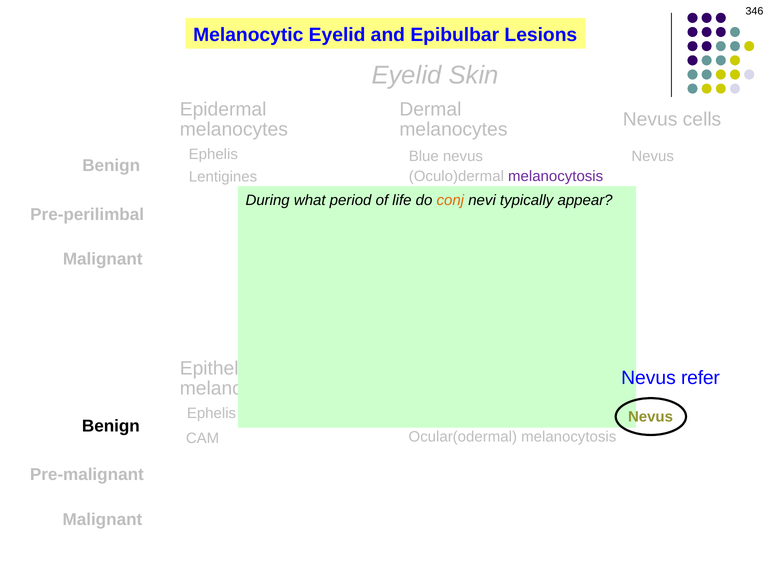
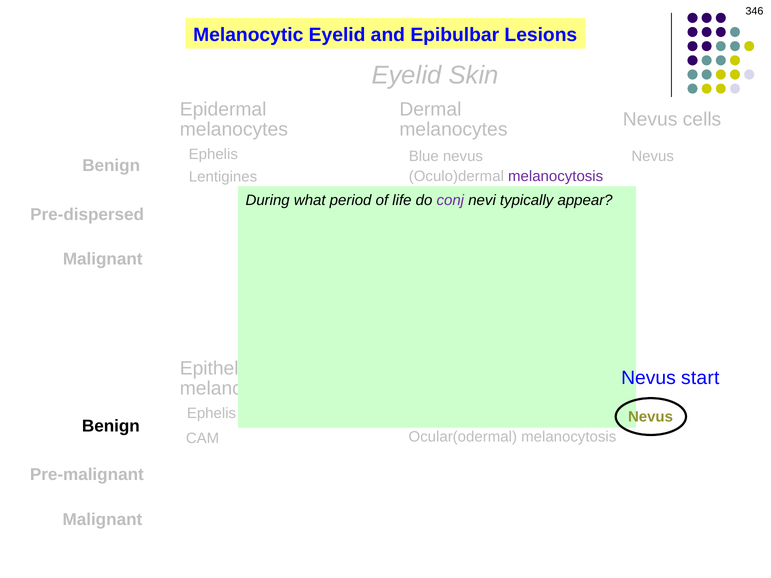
conj colour: orange -> purple (450, 200)
Pre-perilimbal: Pre-perilimbal -> Pre-dispersed (87, 214)
refer: refer -> start (700, 378)
